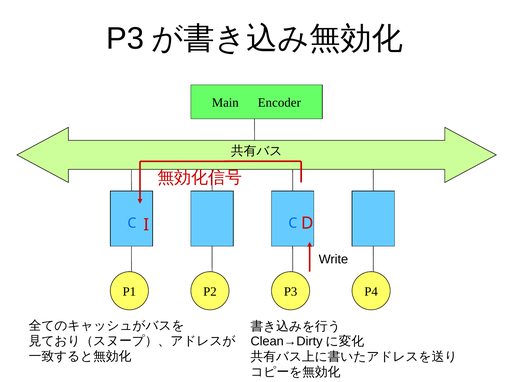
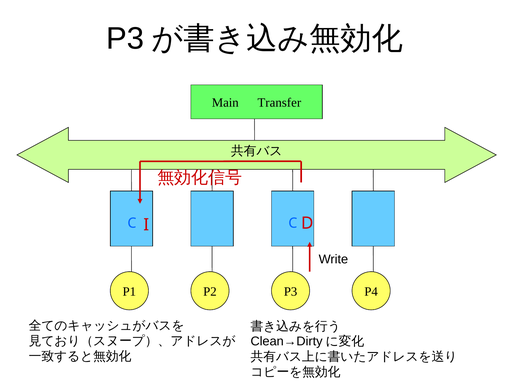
Encoder: Encoder -> Transfer (279, 103)
